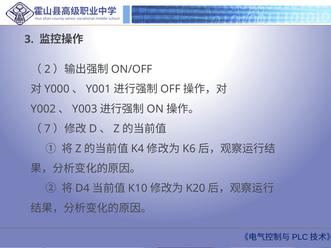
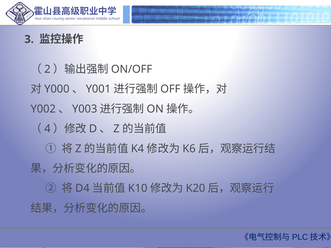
7: 7 -> 4 (47, 129)
